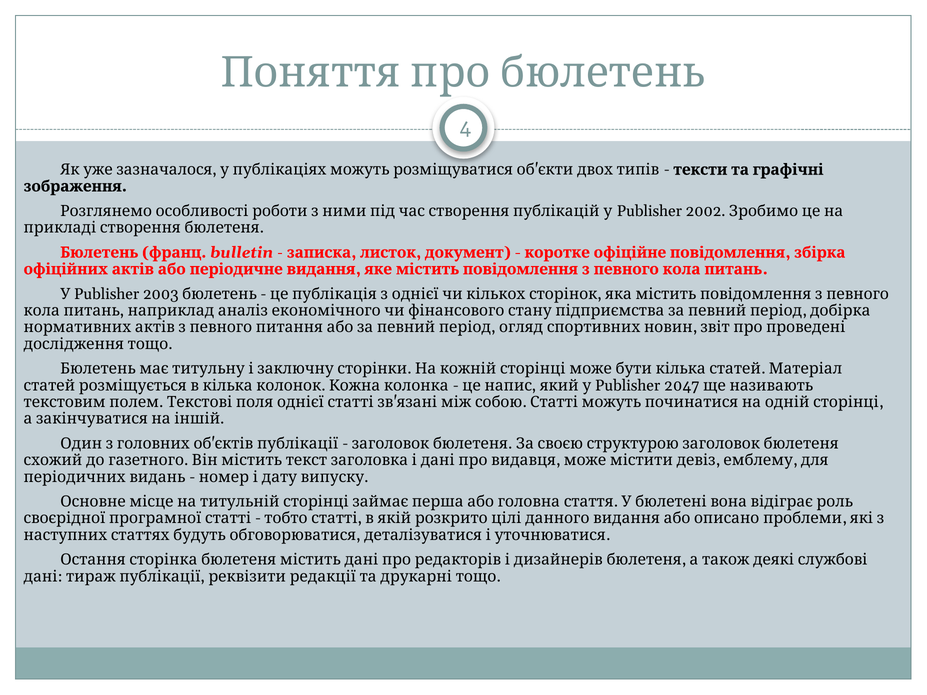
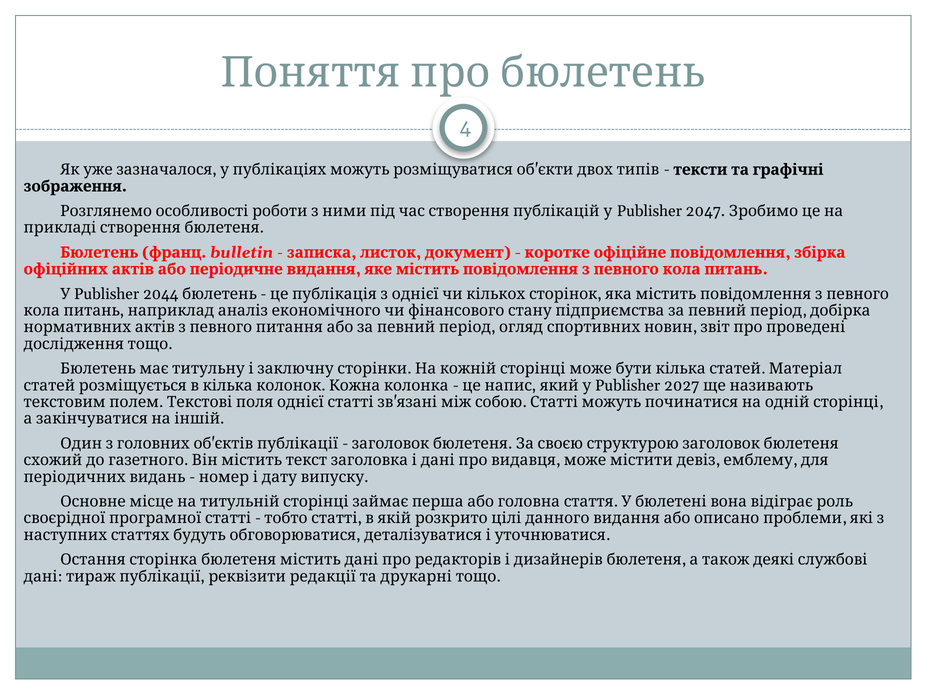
2002: 2002 -> 2047 (705, 211)
2003: 2003 -> 2044 (161, 294)
2047: 2047 -> 2027 (682, 386)
